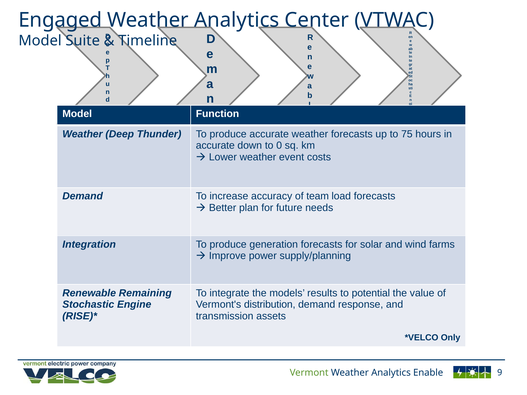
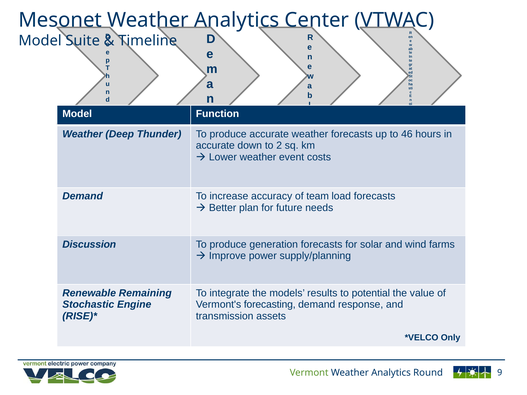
Engaged: Engaged -> Mesonet (60, 20)
75: 75 -> 46 (407, 134)
0: 0 -> 2 (279, 146)
Integration: Integration -> Discussion (89, 245)
distribution: distribution -> forecasting (270, 305)
Enable: Enable -> Round (428, 373)
